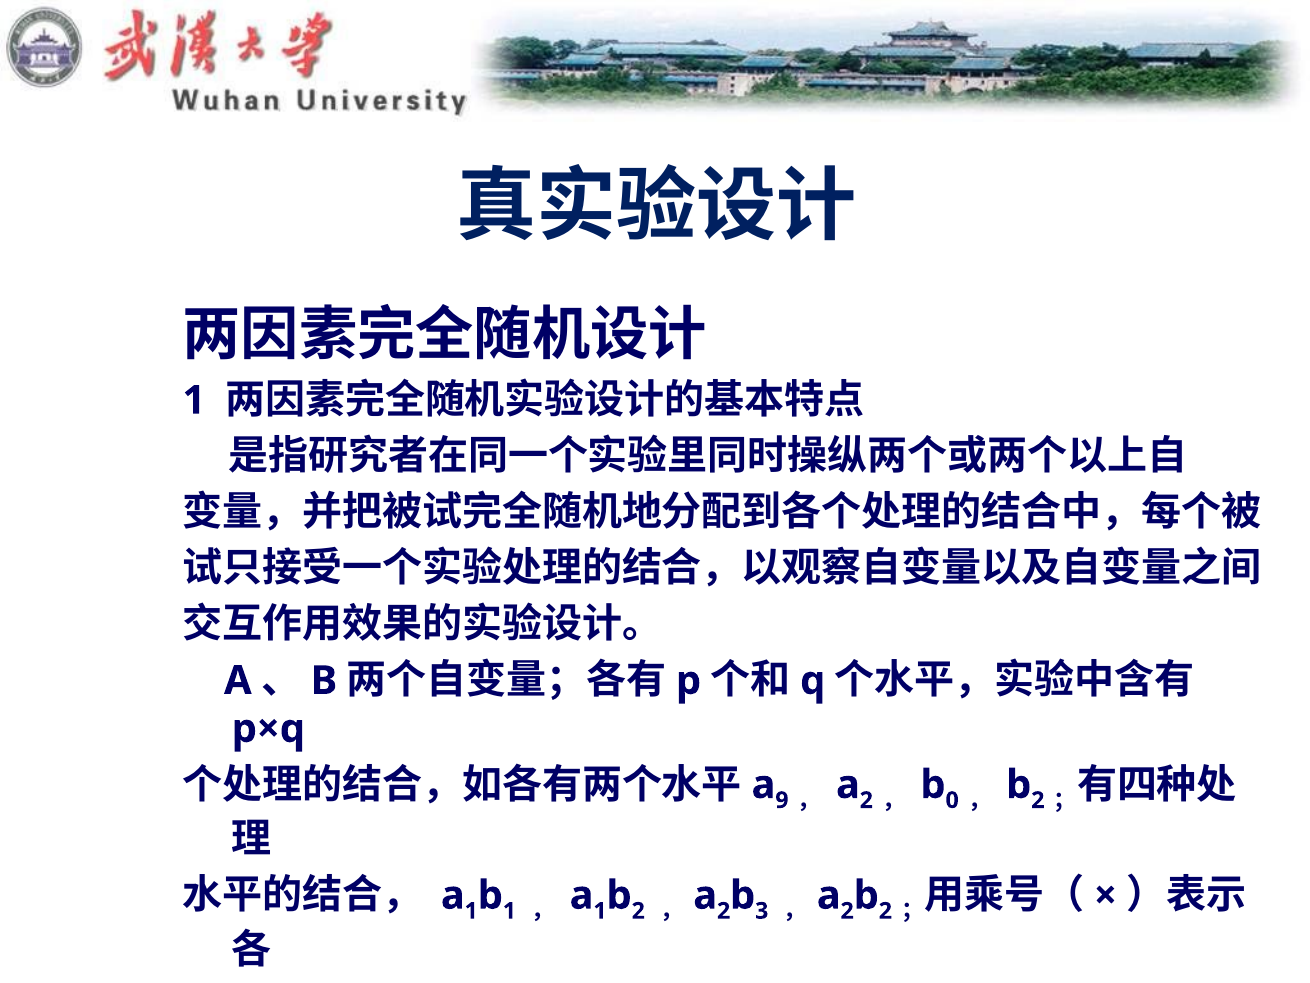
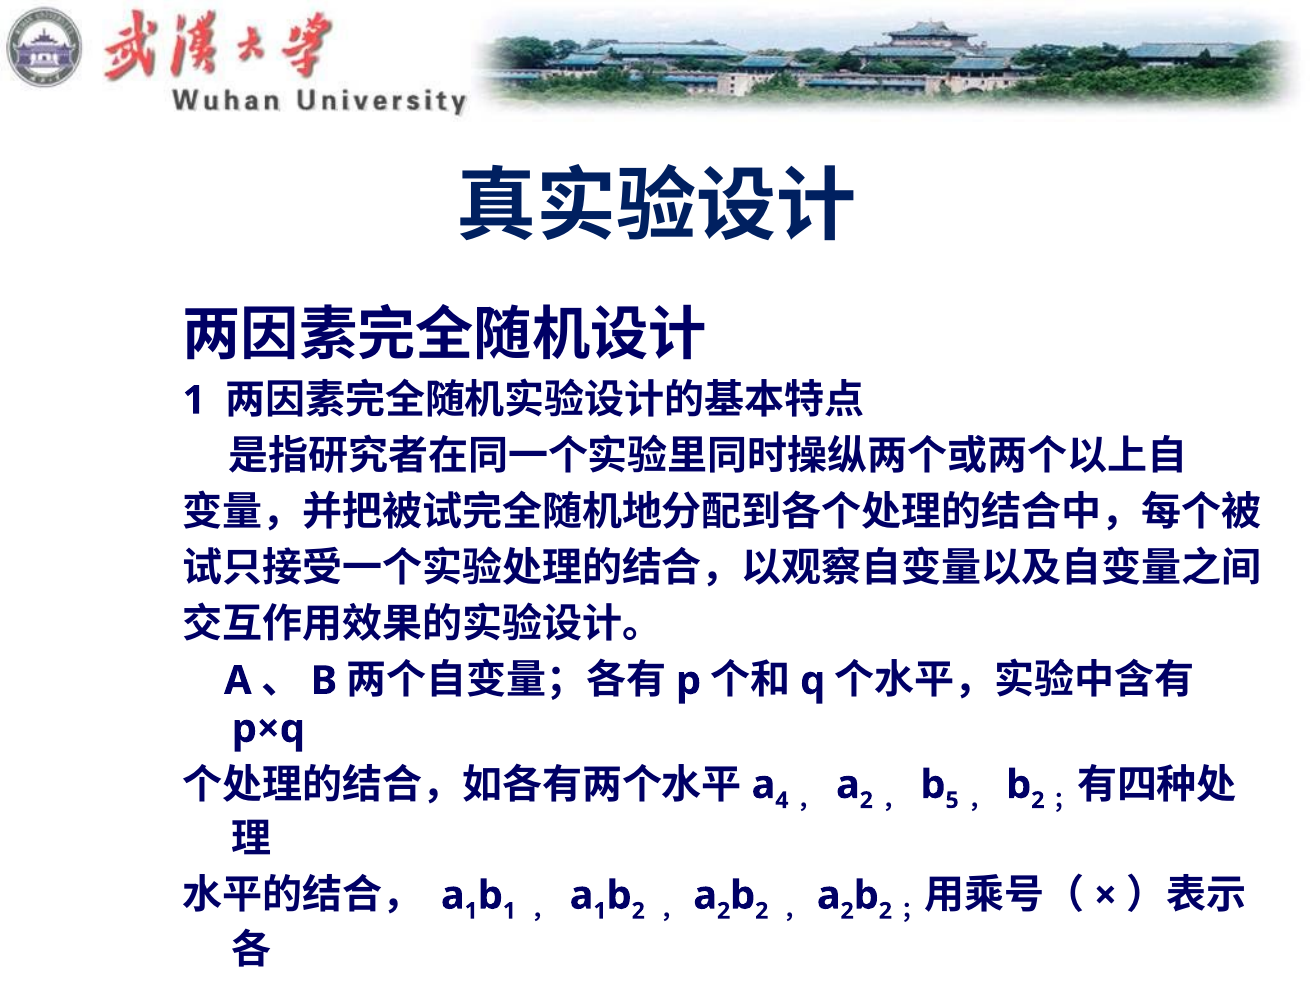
9: 9 -> 4 (782, 800)
0: 0 -> 5 (952, 800)
3: 3 -> 2 (762, 911)
